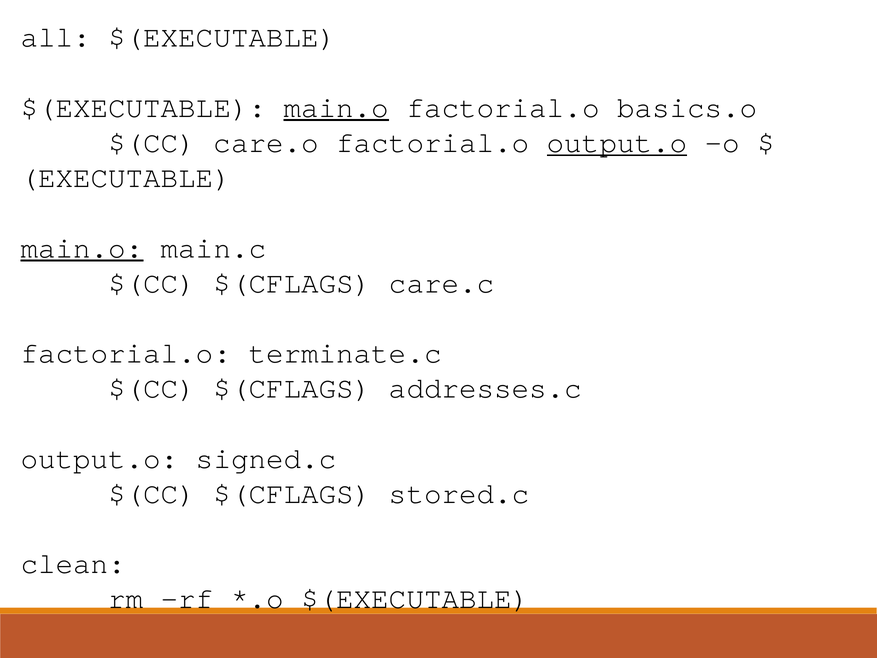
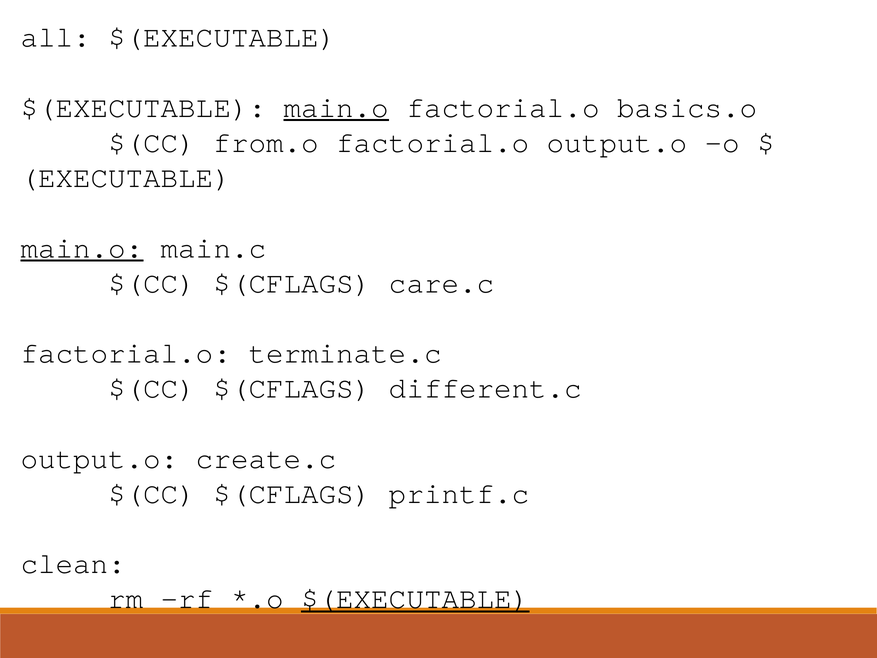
care.o: care.o -> from.o (266, 143)
output.o underline: present -> none (617, 143)
addresses.c: addresses.c -> different.c (485, 388)
signed.c: signed.c -> create.c (266, 458)
stored.c: stored.c -> printf.c (459, 493)
$(EXECUTABLE underline: none -> present (415, 599)
